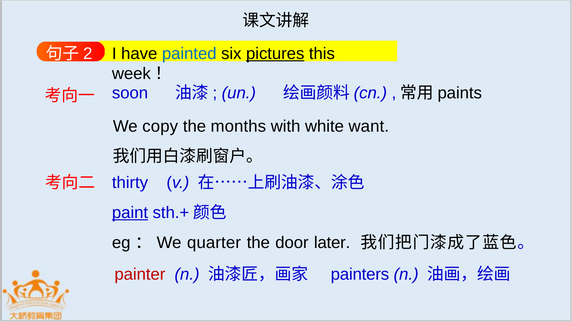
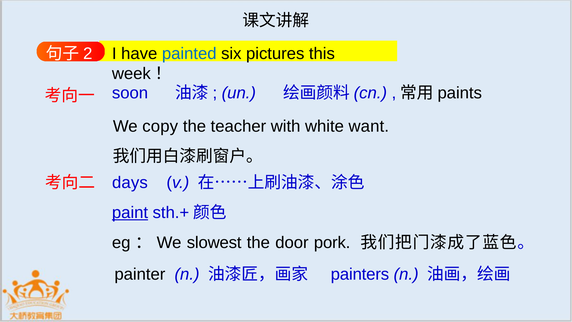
pictures underline: present -> none (275, 54)
months: months -> teacher (238, 126)
thirty: thirty -> days (130, 182)
quarter: quarter -> slowest (214, 243)
later: later -> pork (332, 243)
painter colour: red -> black (140, 274)
